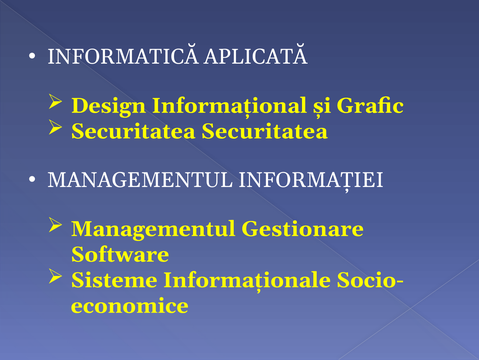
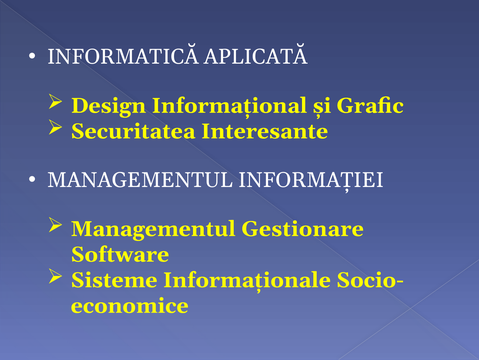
Securitatea Securitatea: Securitatea -> Interesante (265, 131)
